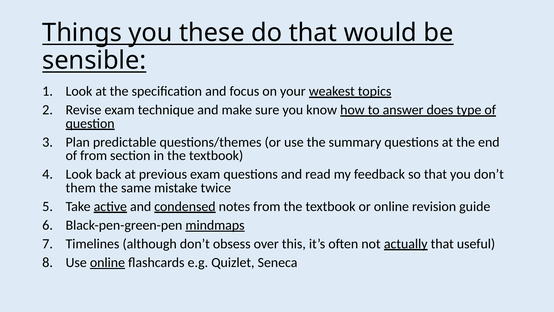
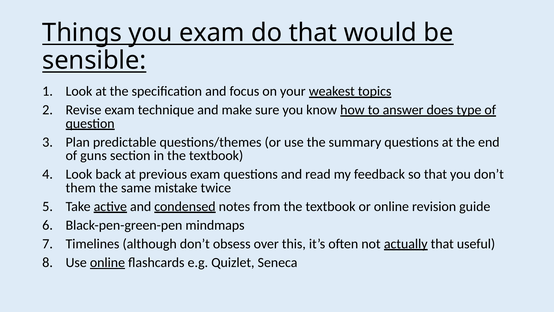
you these: these -> exam (212, 33)
of from: from -> guns (94, 155)
mindmaps underline: present -> none (215, 225)
